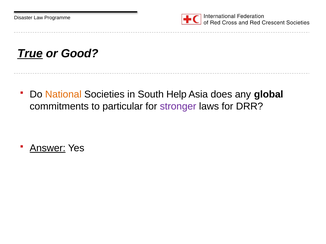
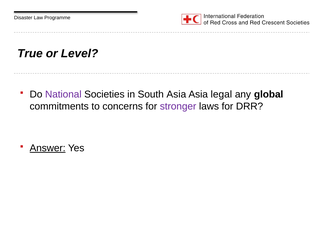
True underline: present -> none (30, 54)
Good: Good -> Level (80, 54)
National colour: orange -> purple (63, 95)
South Help: Help -> Asia (176, 95)
does: does -> legal (221, 95)
particular: particular -> concerns (123, 107)
